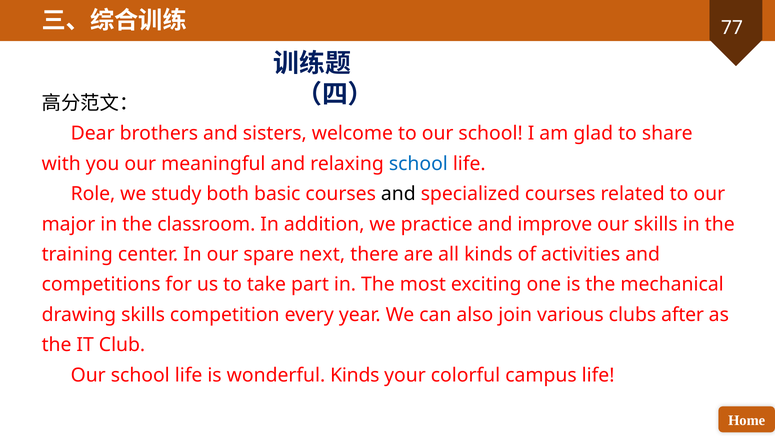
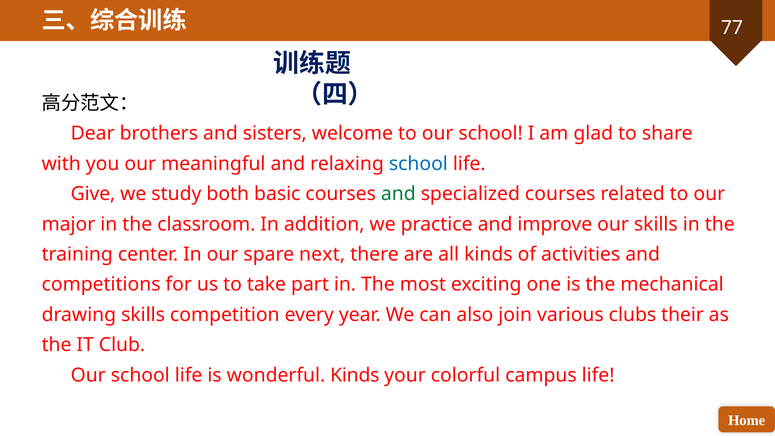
Role: Role -> Give (93, 194)
and colour: black -> green (398, 194)
after: after -> their (683, 315)
